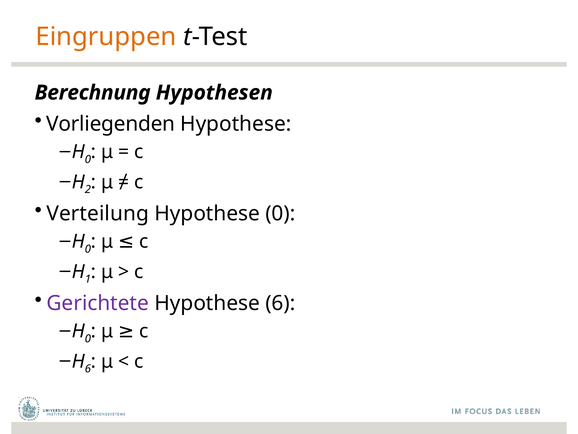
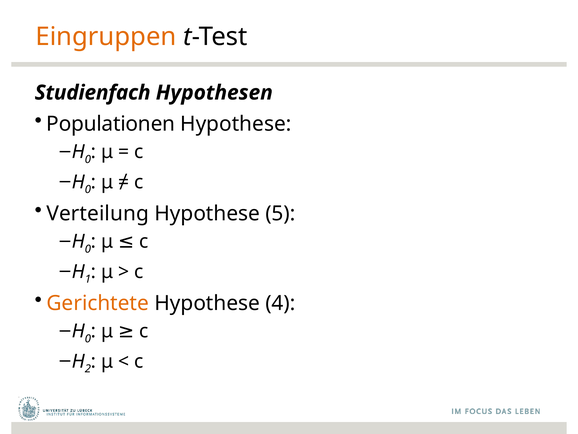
Berechnung: Berechnung -> Studienfach (93, 93)
Vorliegenden: Vorliegenden -> Populationen (111, 124)
2: 2 -> 0 (88, 189)
Hypothese 0: 0 -> 5 (280, 214)
Gerichtete colour: purple -> orange (98, 303)
Hypothese 6: 6 -> 4 (280, 303)
6: 6 -> 2 (88, 369)
